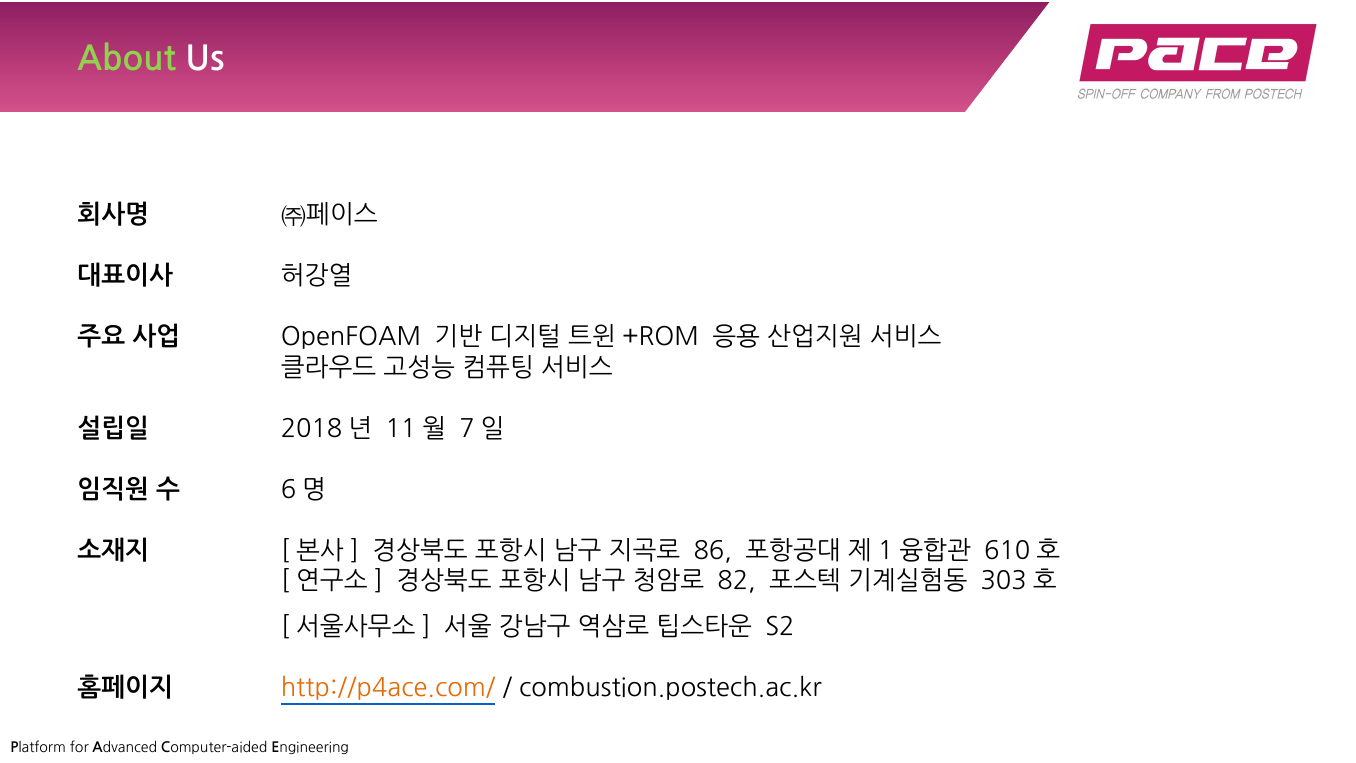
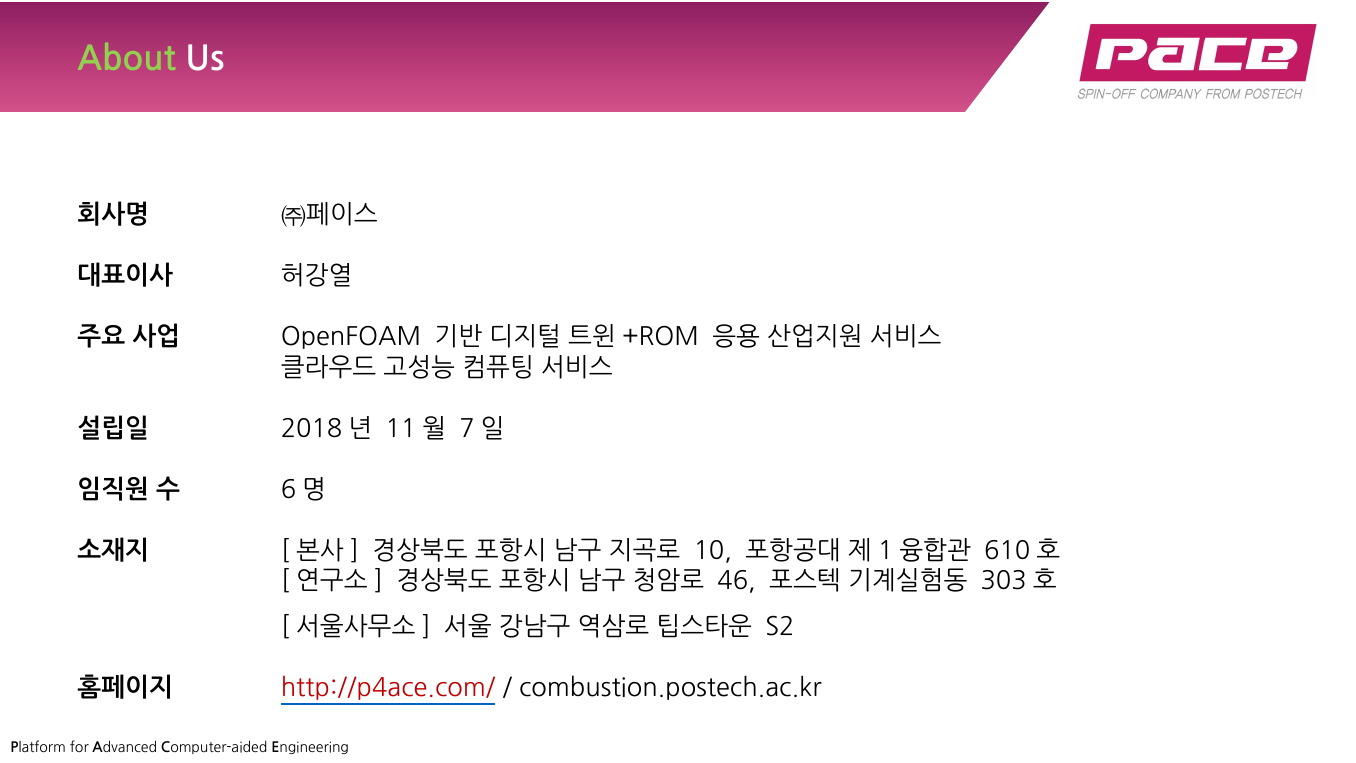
86: 86 -> 10 (713, 551)
82: 82 -> 46 (737, 581)
http://p4ace.com/ colour: orange -> red (388, 688)
